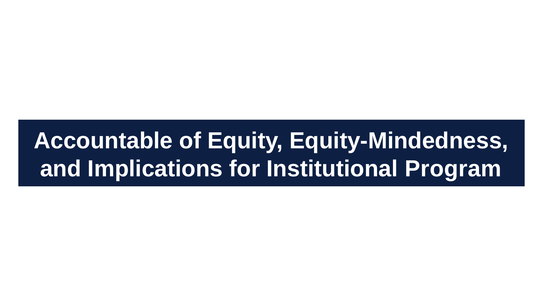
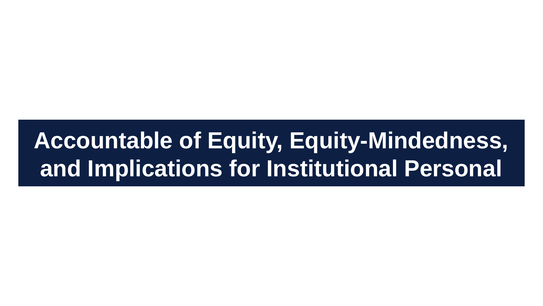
Program: Program -> Personal (453, 168)
